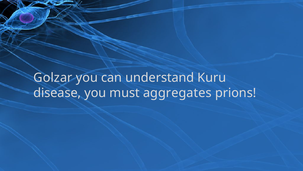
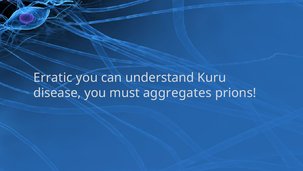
Golzar: Golzar -> Erratic (53, 77)
